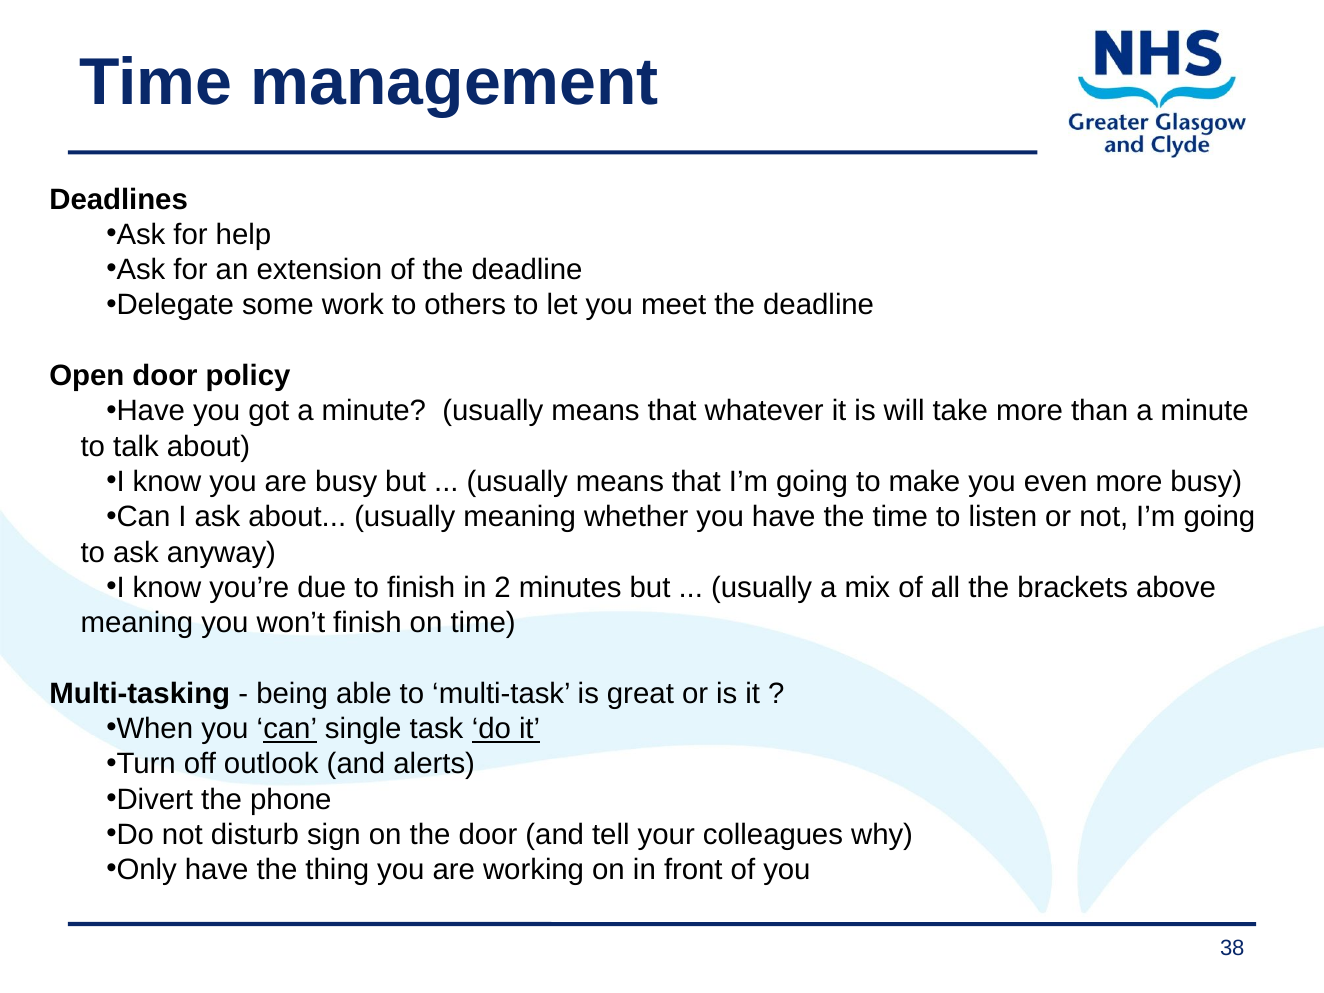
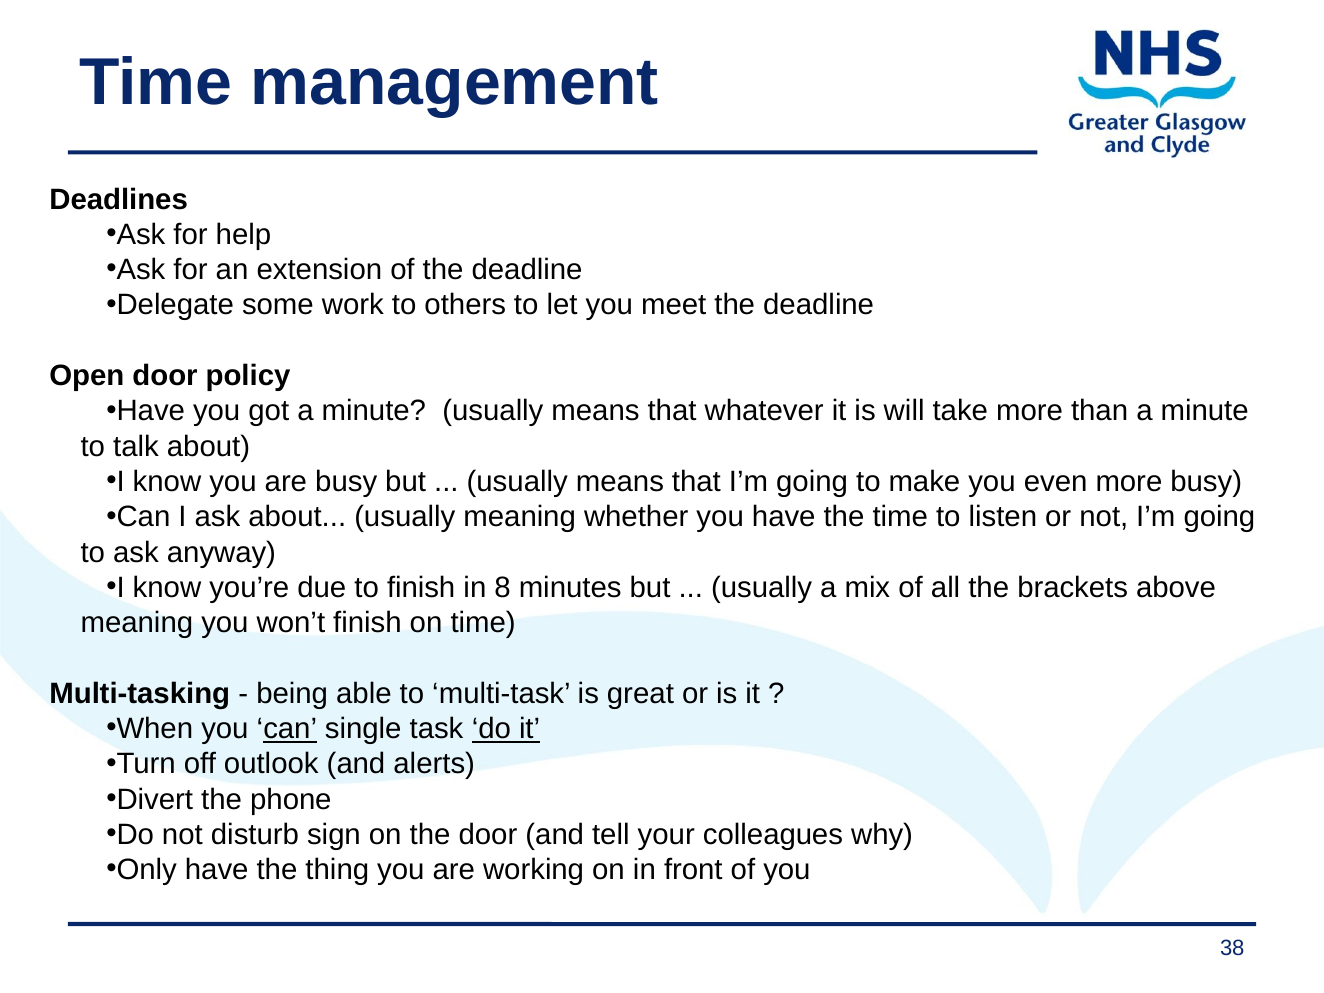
2: 2 -> 8 (503, 588)
